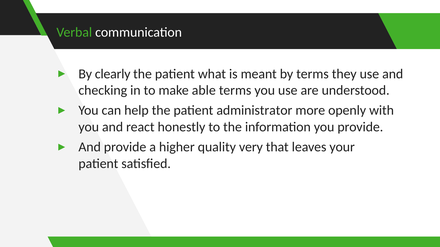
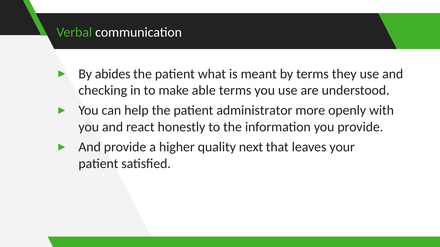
clearly: clearly -> abides (113, 74)
very: very -> next (251, 147)
